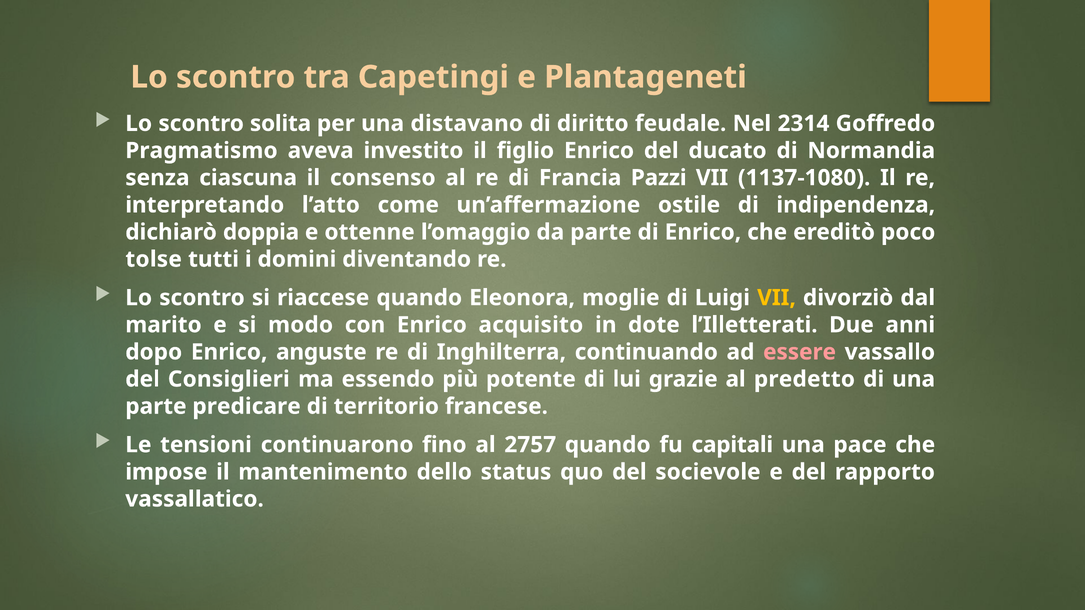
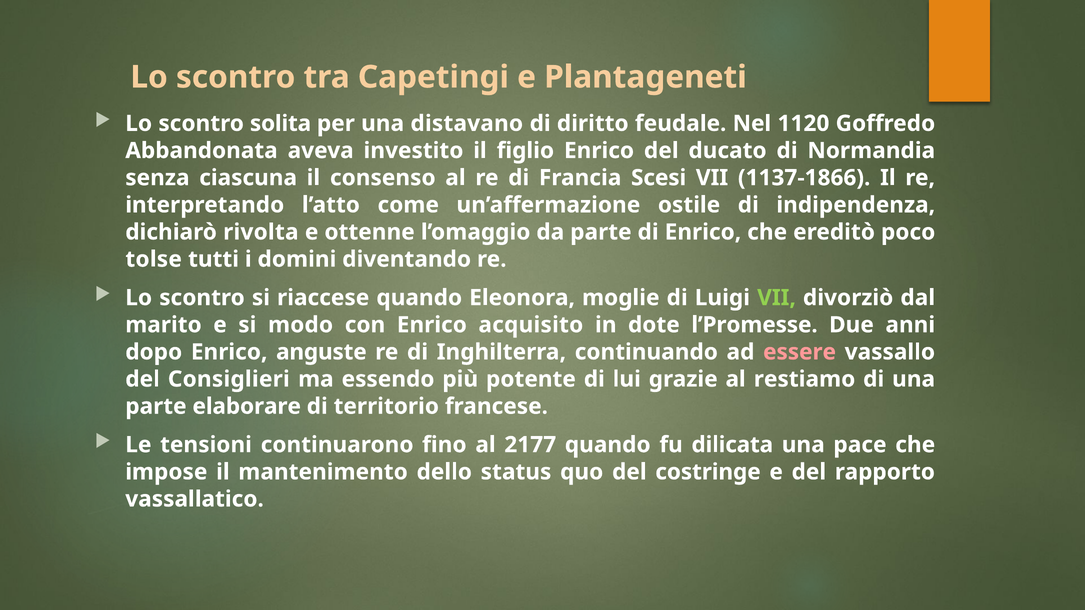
2314: 2314 -> 1120 (803, 124)
Pragmatismo: Pragmatismo -> Abbandonata (202, 151)
Pazzi: Pazzi -> Scesi (659, 178)
1137-1080: 1137-1080 -> 1137-1866 (804, 178)
doppia: doppia -> rivolta (261, 232)
VII colour: yellow -> light green (777, 298)
l’Illetterati: l’Illetterati -> l’Promesse (754, 325)
predetto: predetto -> restiamo (805, 379)
predicare: predicare -> elaborare (247, 407)
2757: 2757 -> 2177 (530, 445)
capitali: capitali -> dilicata (732, 445)
socievole: socievole -> costringe (708, 472)
